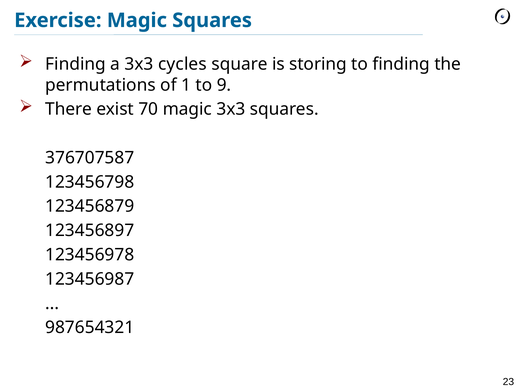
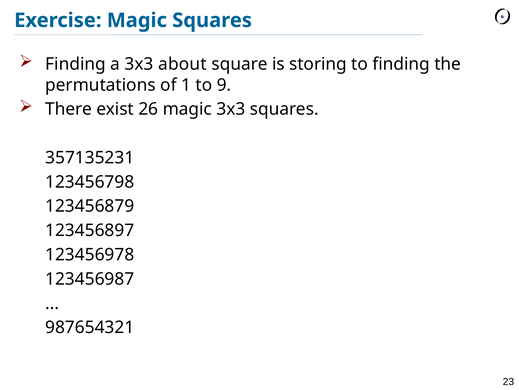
cycles: cycles -> about (182, 64)
70: 70 -> 26 (148, 109)
376707587: 376707587 -> 357135231 (90, 157)
